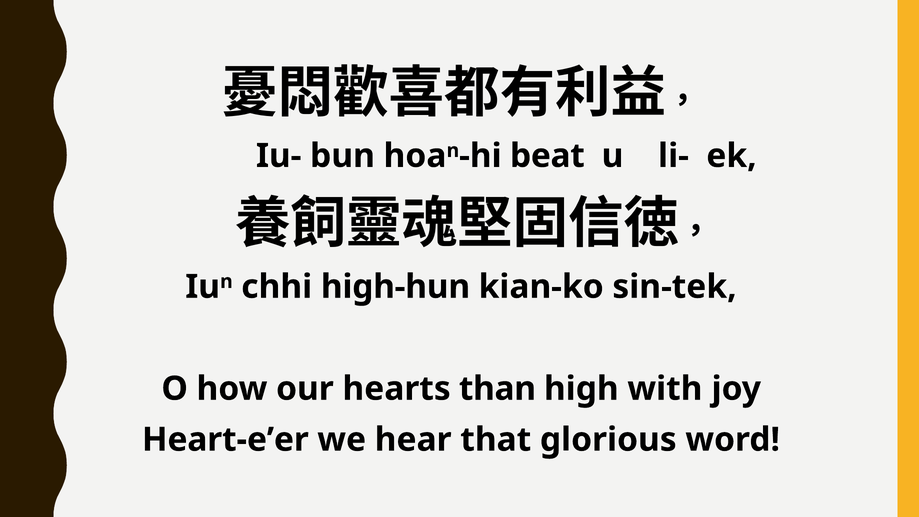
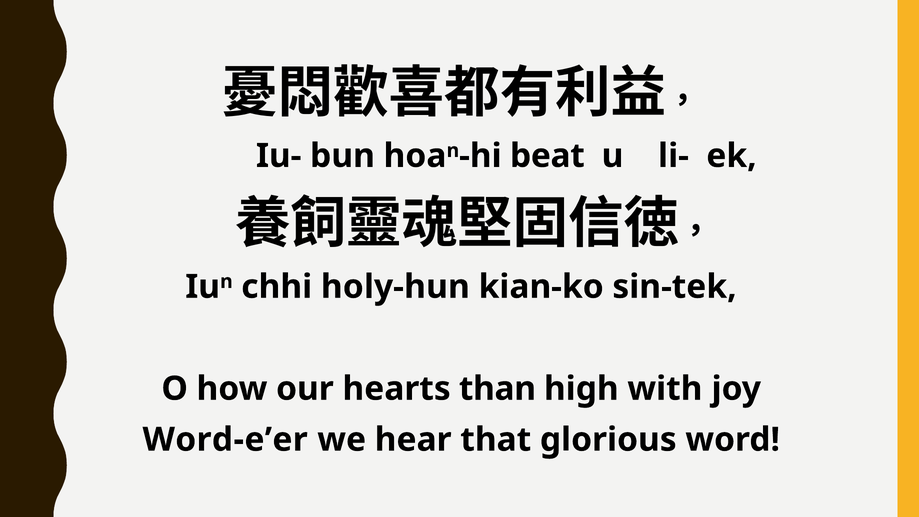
high-hun: high-hun -> holy-hun (395, 287)
Heart-e’er: Heart-e’er -> Word-e’er (225, 440)
